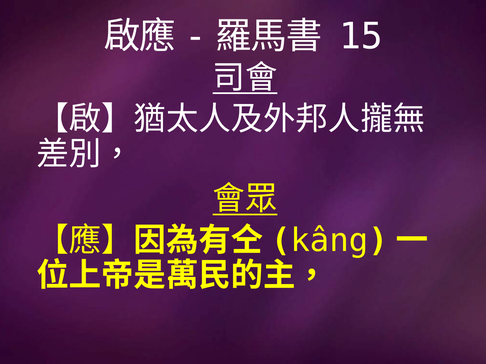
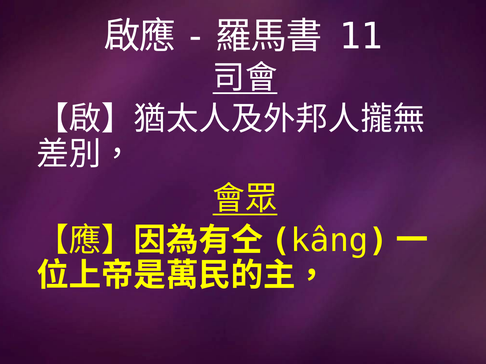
15: 15 -> 11 (361, 37)
